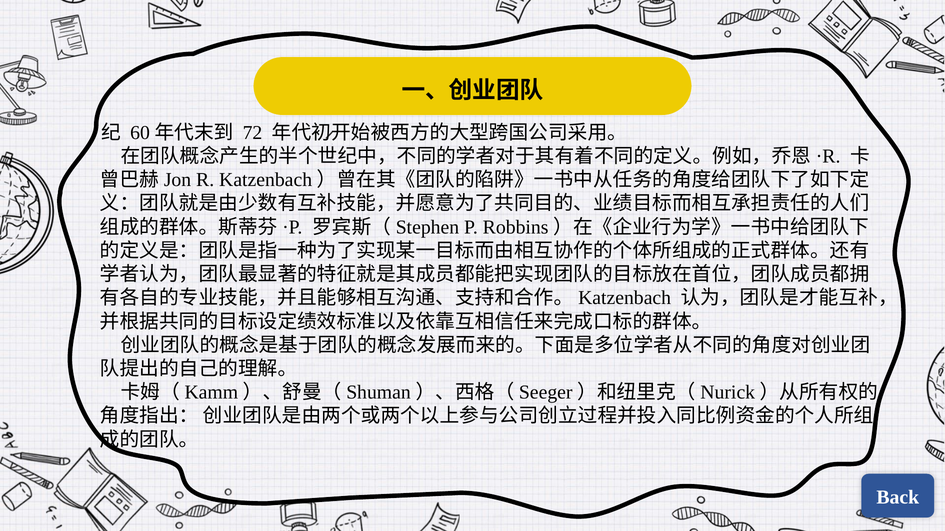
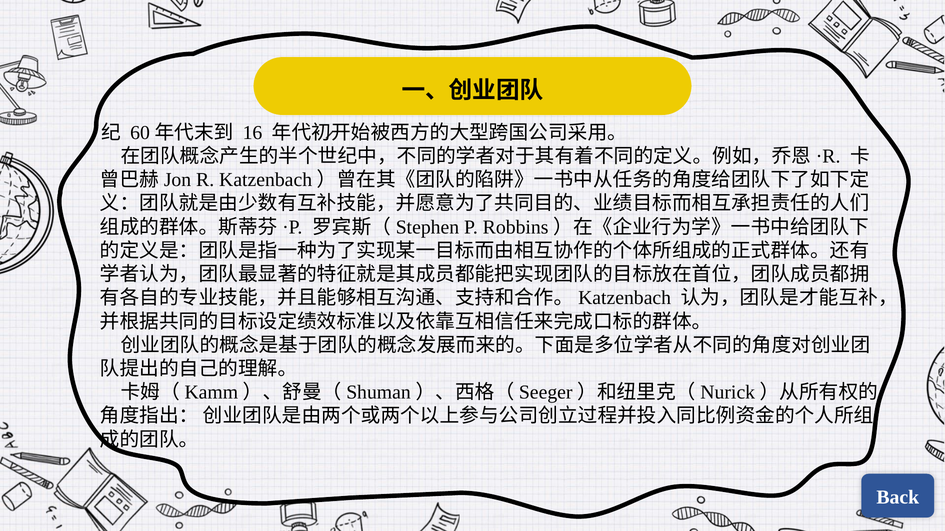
72: 72 -> 16 (253, 133)
